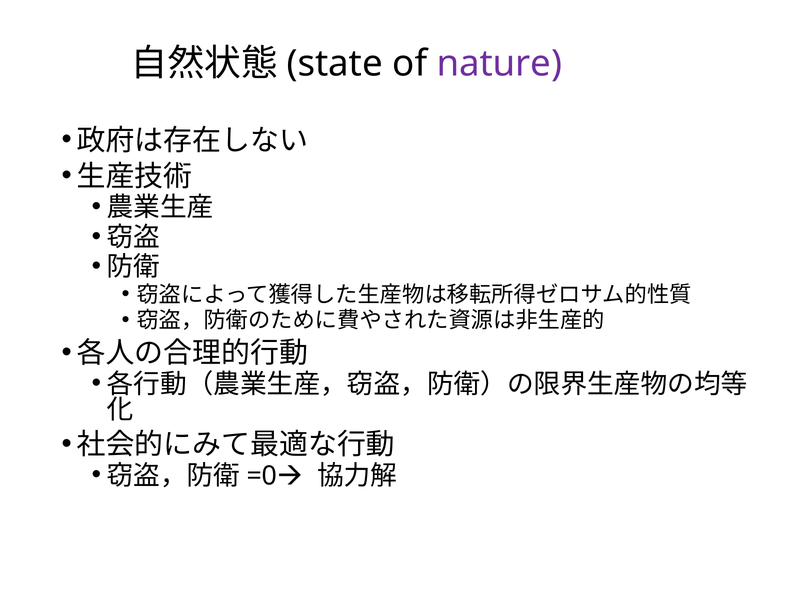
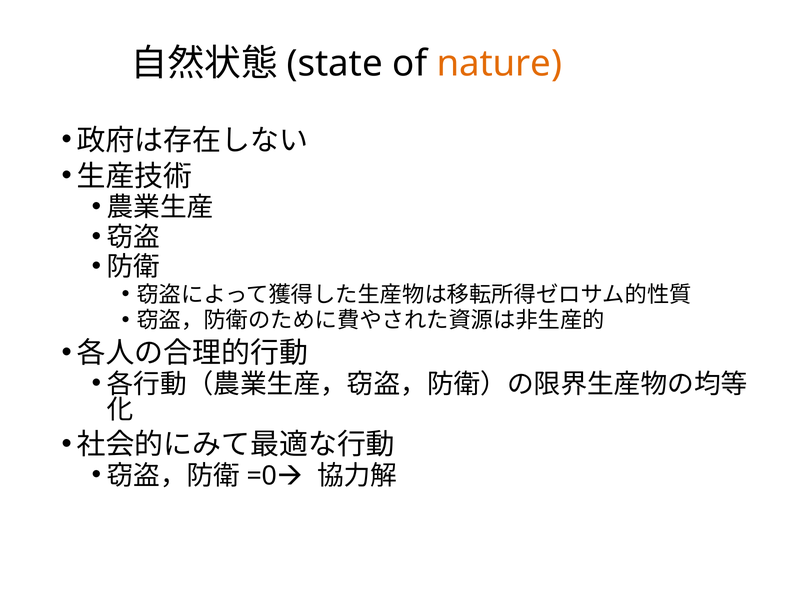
nature colour: purple -> orange (499, 64)
